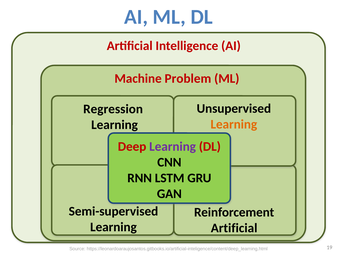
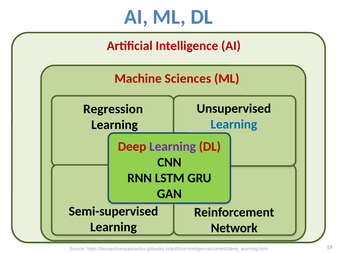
Problem: Problem -> Sciences (188, 78)
Learning colour: orange -> blue (234, 124)
Artificial: Artificial -> Network (234, 228)
